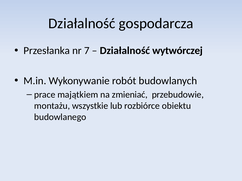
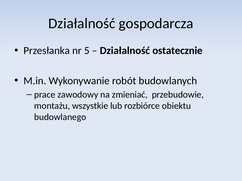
7: 7 -> 5 (87, 51)
wytwórczej: wytwórczej -> ostatecznie (177, 51)
majątkiem: majątkiem -> zawodowy (78, 95)
